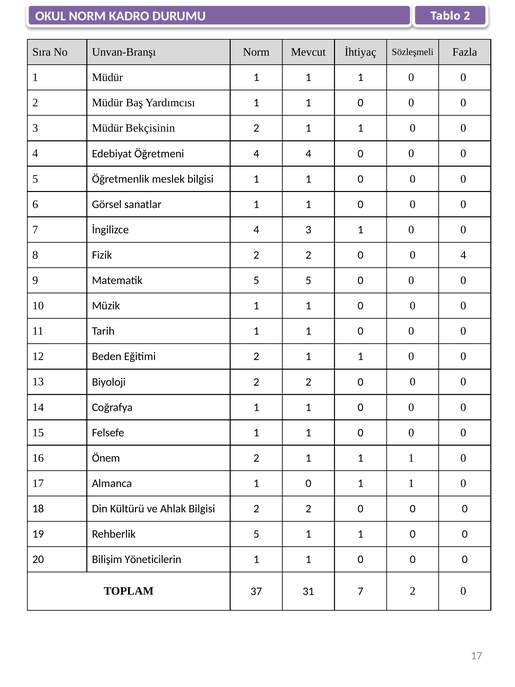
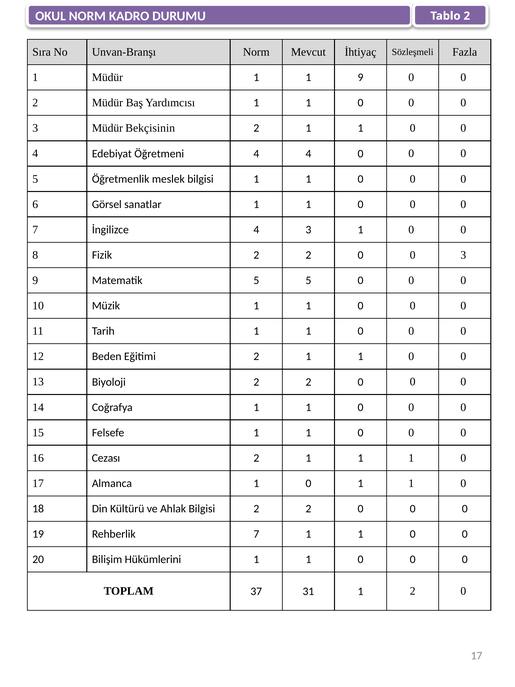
Müdür 1 1 1: 1 -> 9 (361, 77)
2 0 0 4: 4 -> 3 (463, 255)
Önem: Önem -> Cezası (106, 458)
Rehberlik 5: 5 -> 7 (256, 534)
Yöneticilerin: Yöneticilerin -> Hükümlerini (153, 559)
31 7: 7 -> 1 (361, 591)
